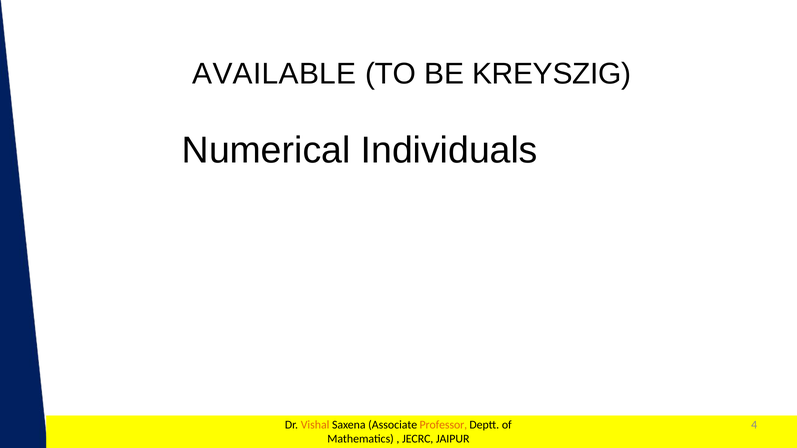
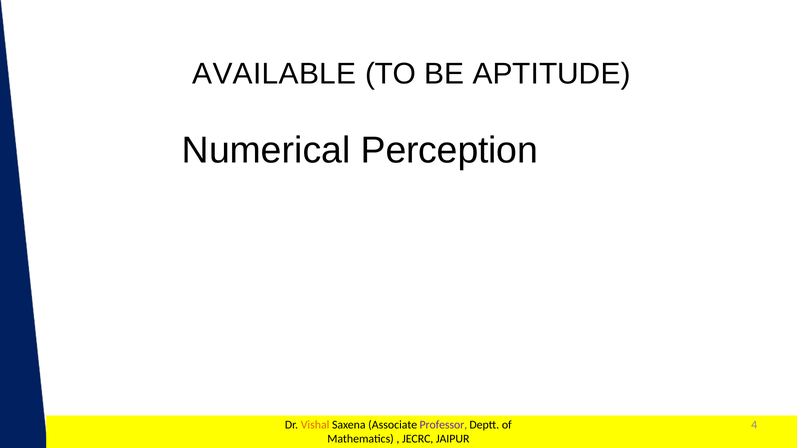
KREYSZIG: KREYSZIG -> APTITUDE (552, 74)
Individuals: Individuals -> Perception (449, 150)
Professor colour: orange -> purple (443, 425)
